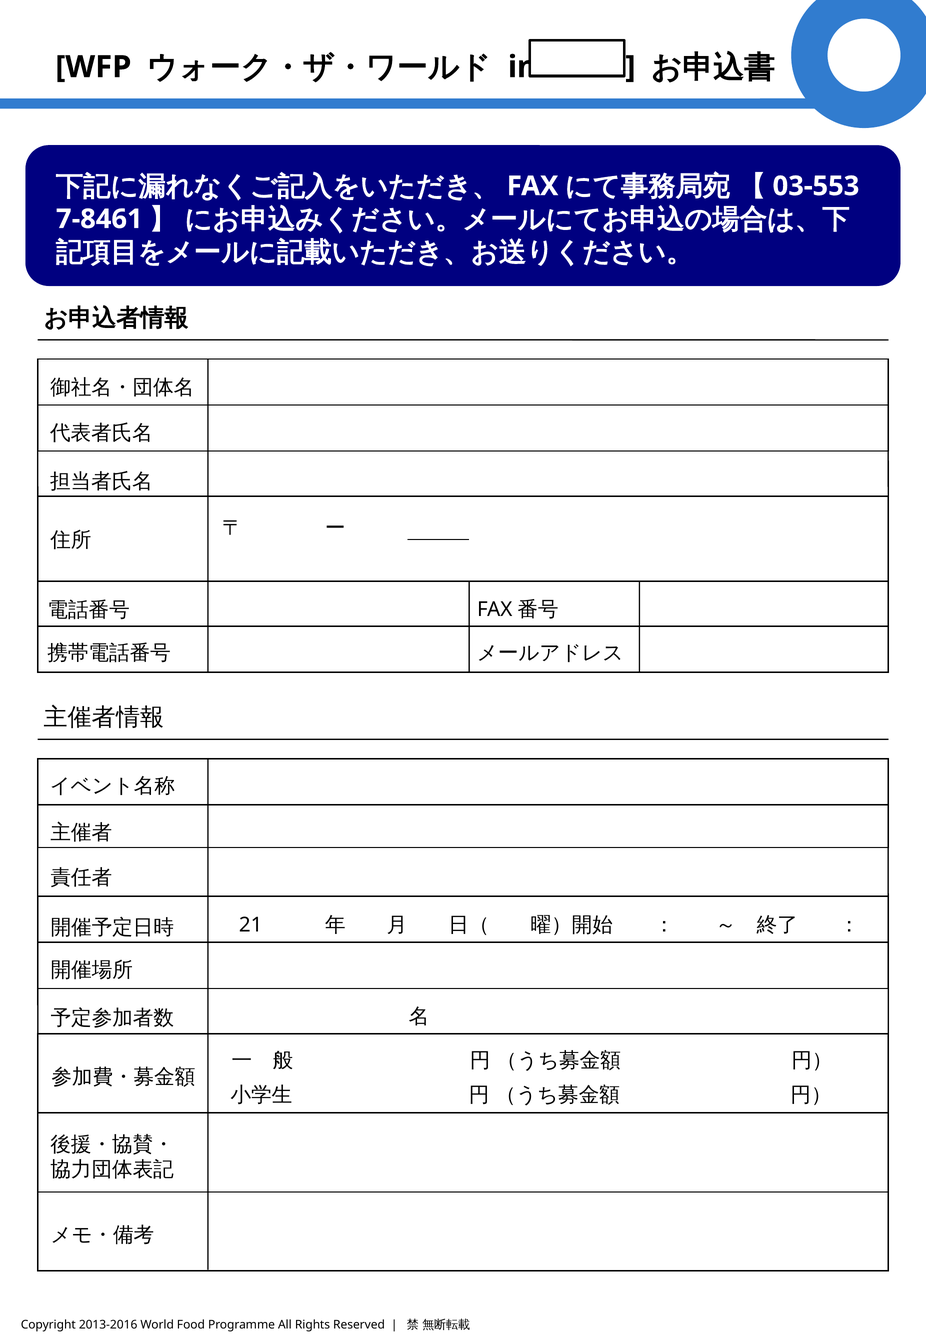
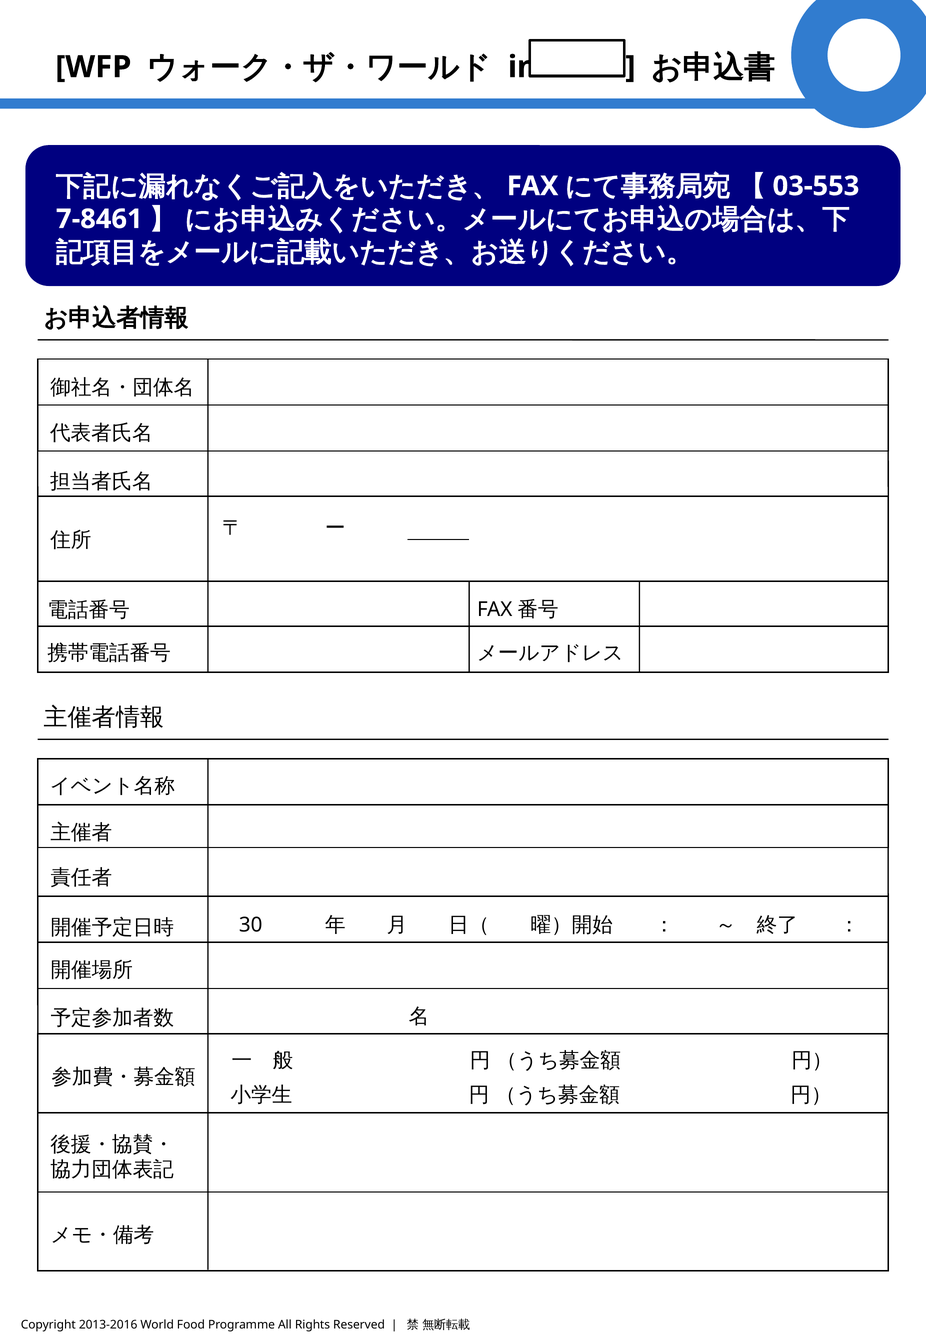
21: 21 -> 30 (251, 925)
